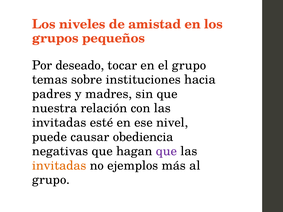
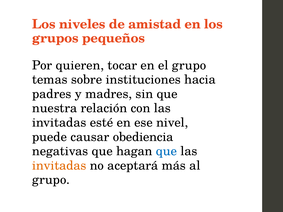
deseado: deseado -> quieren (80, 65)
que colour: purple -> blue (166, 151)
ejemplos: ejemplos -> aceptará (133, 166)
